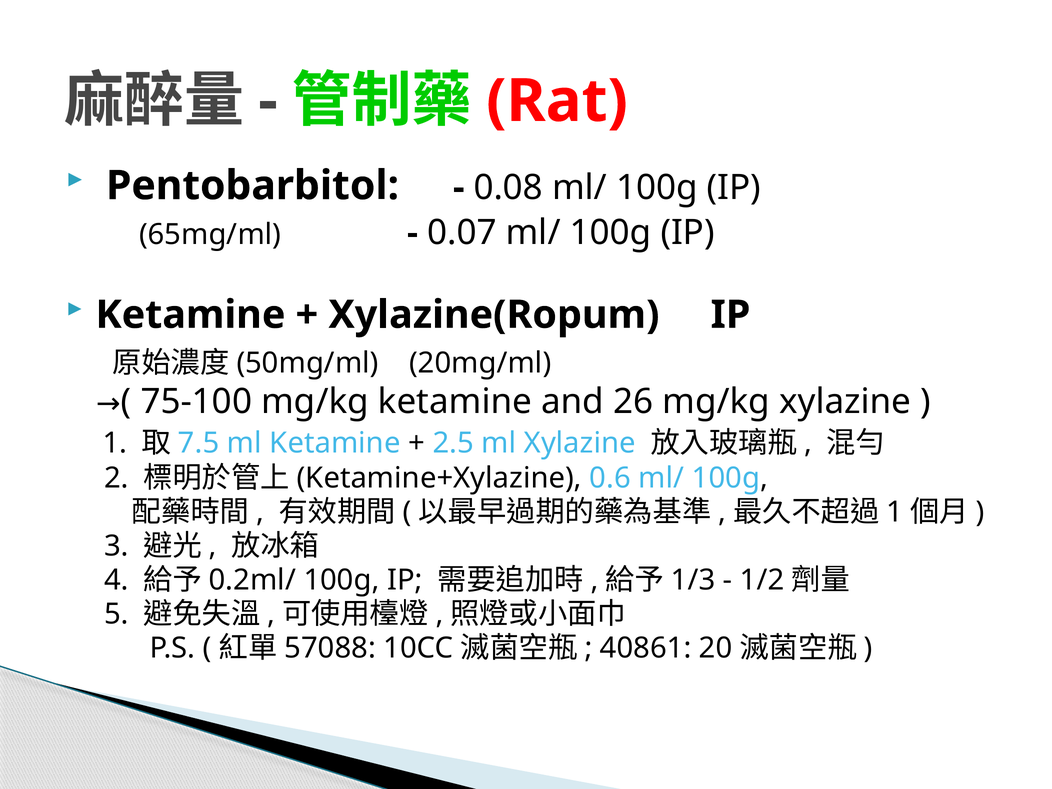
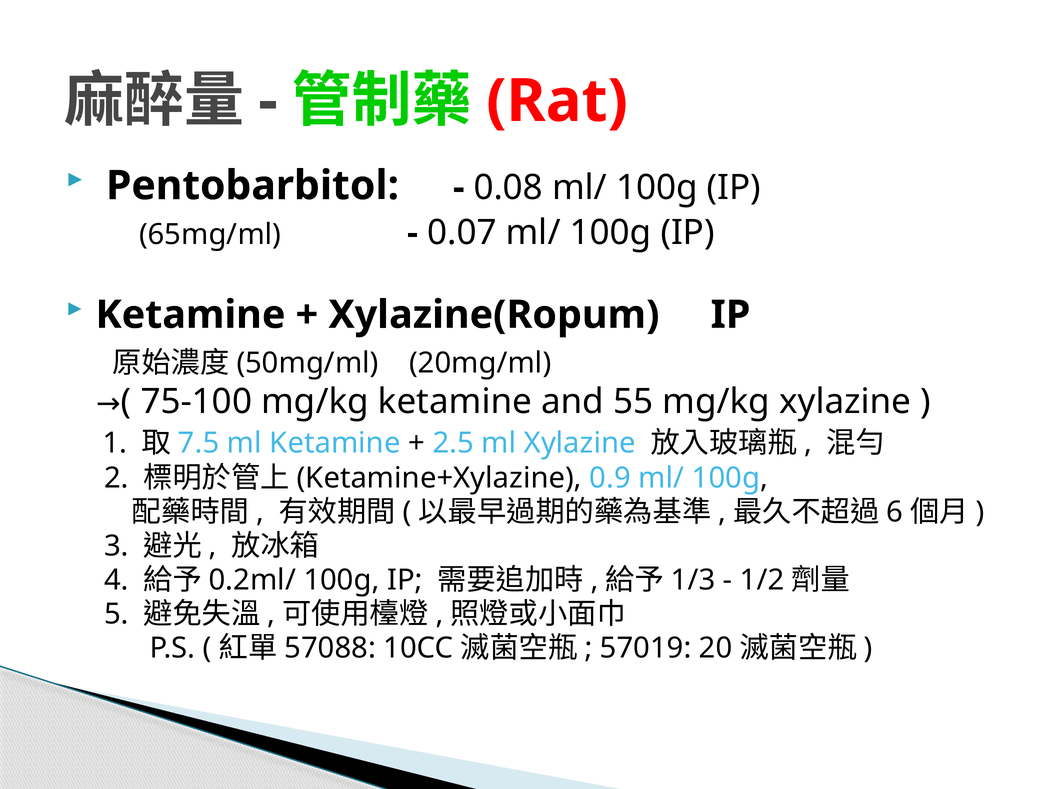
26: 26 -> 55 (633, 402)
0.6: 0.6 -> 0.9 (610, 478)
1: 1 -> 6 (895, 512)
40861: 40861 -> 57019 (646, 648)
